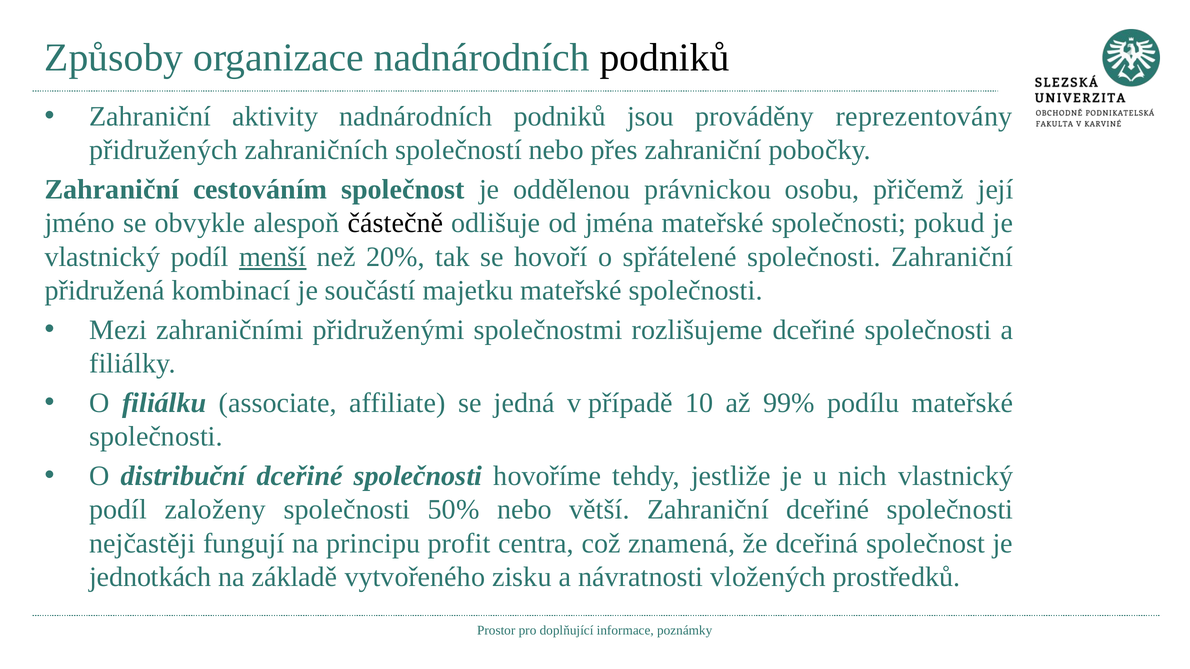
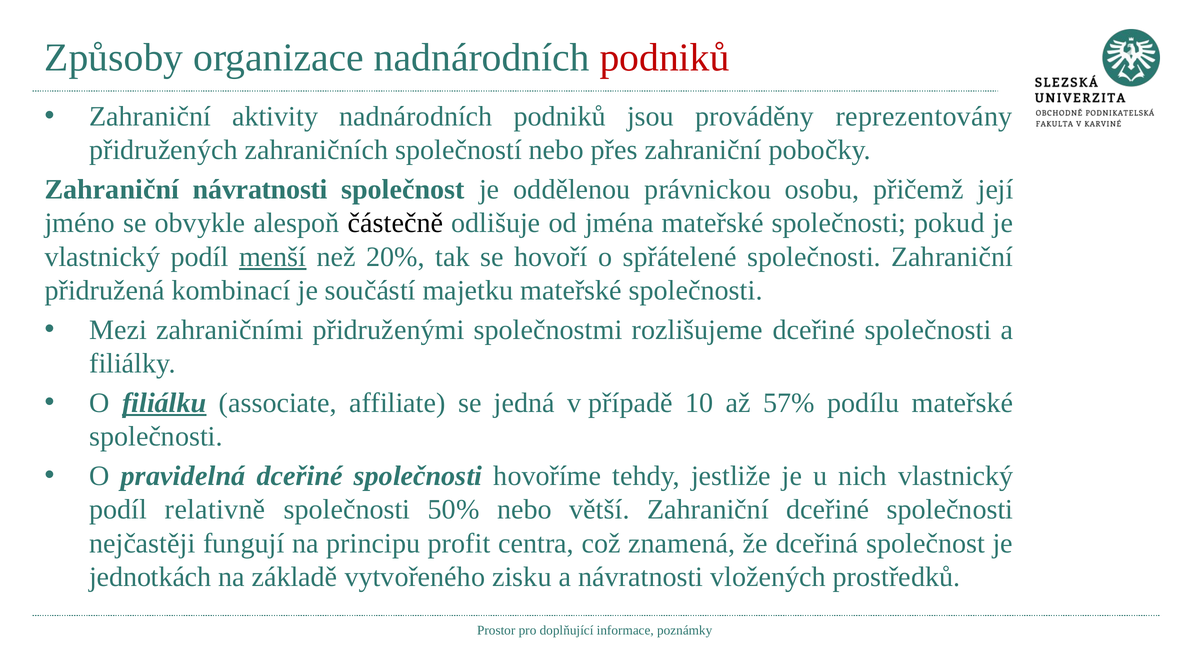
podniků colour: black -> red (665, 58)
Zahraniční cestováním: cestováním -> návratnosti (260, 190)
filiálku underline: none -> present (164, 403)
99%: 99% -> 57% (789, 403)
distribuční: distribuční -> pravidelná (183, 476)
založeny: založeny -> relativně (215, 510)
